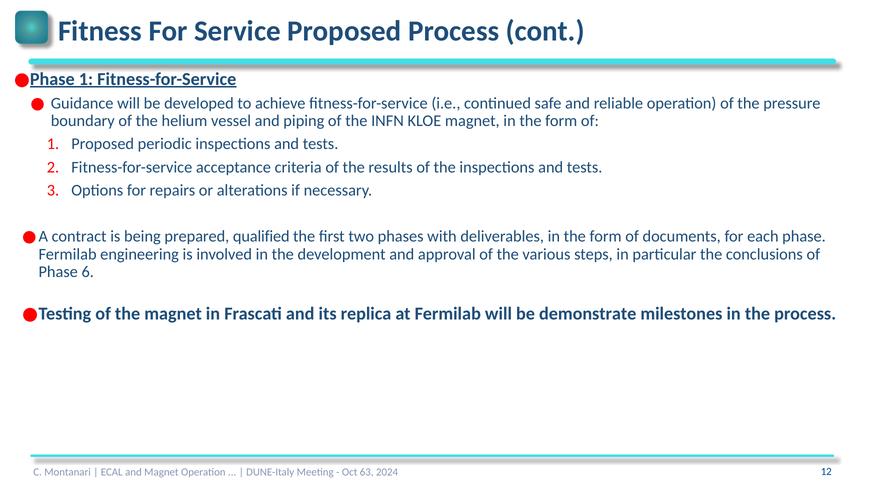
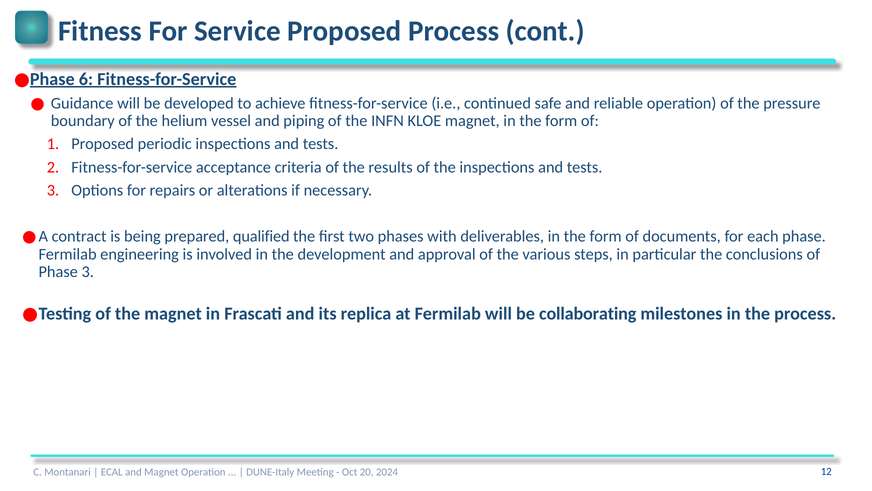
1: 1 -> 6 (86, 79)
Phase 6: 6 -> 3 (88, 272)
demonstrate: demonstrate -> collaborating (588, 313)
63: 63 -> 20 (367, 472)
